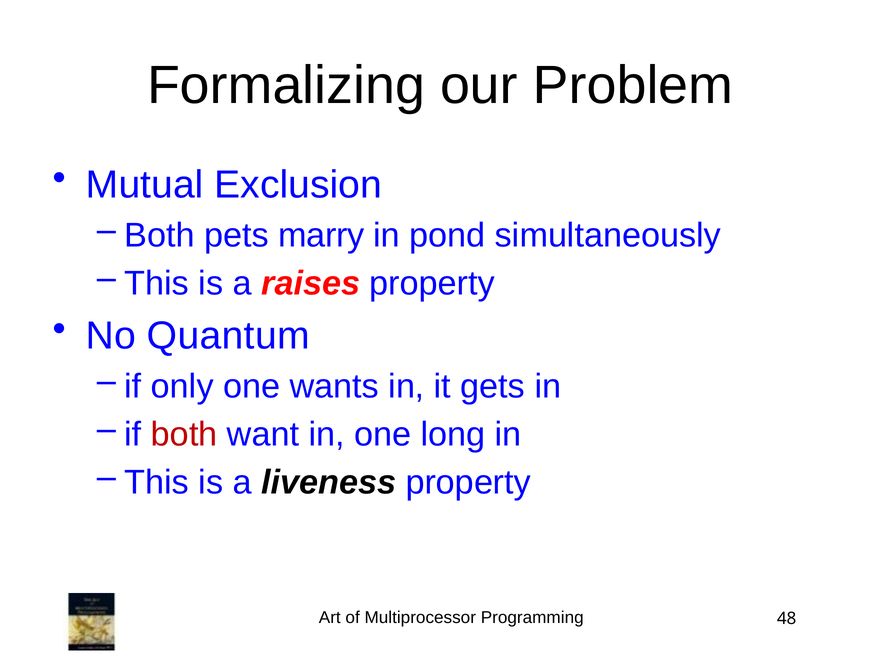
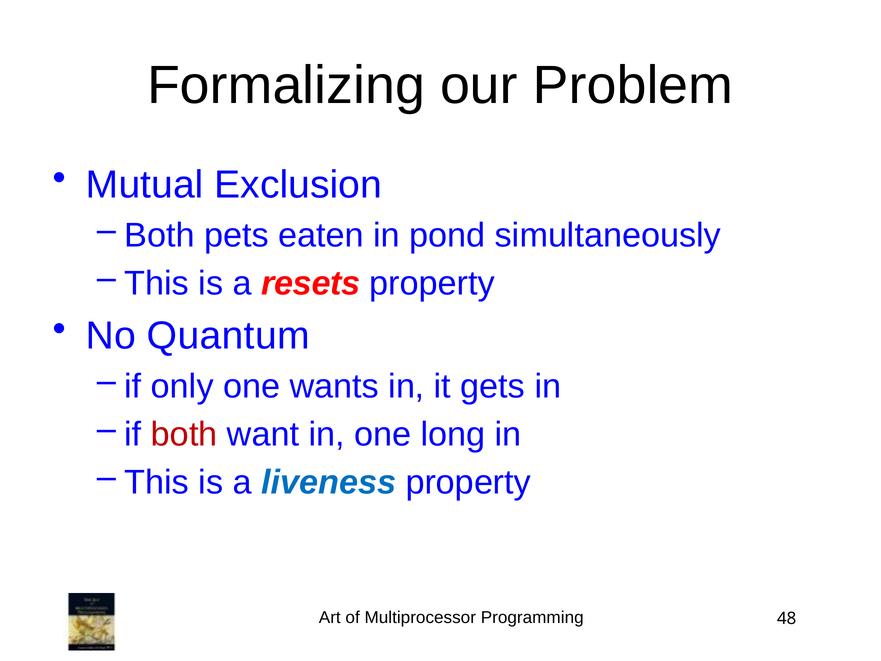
marry: marry -> eaten (321, 235)
raises: raises -> resets (311, 283)
liveness colour: black -> blue (329, 482)
